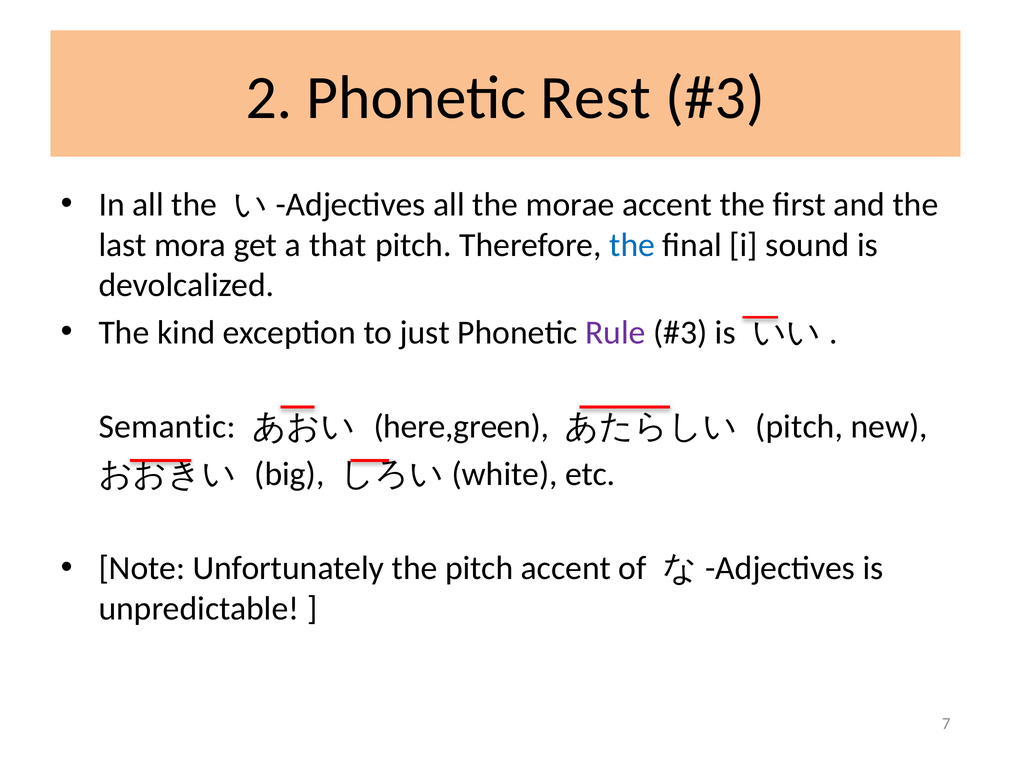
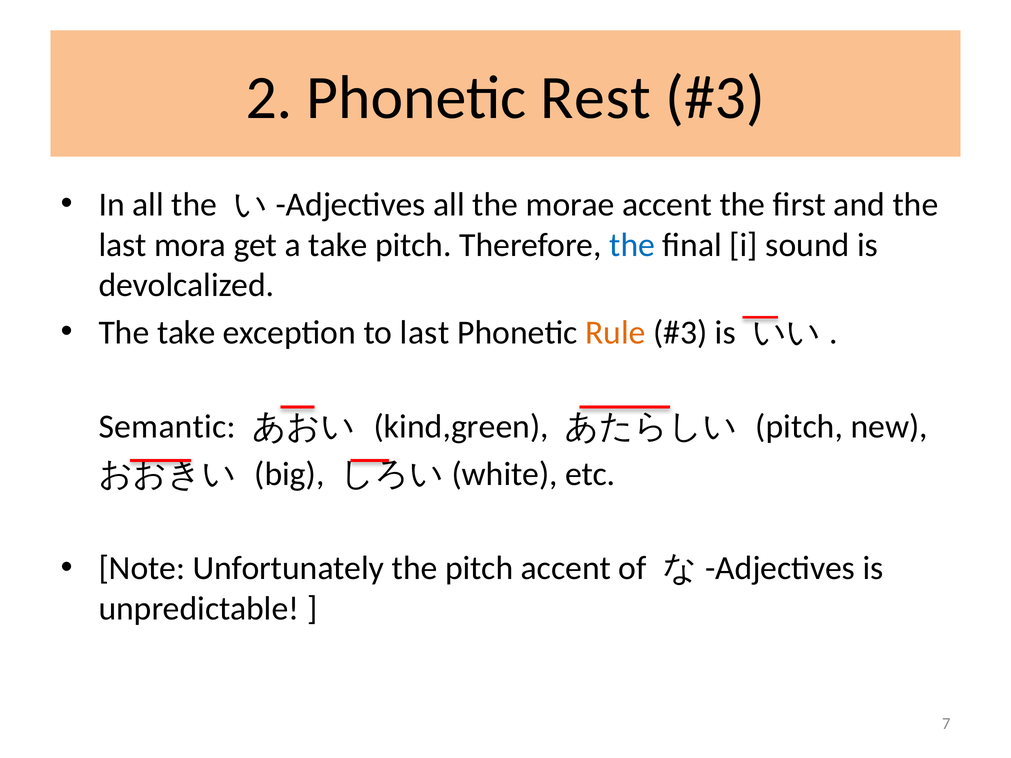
a that: that -> take (338, 245)
The kind: kind -> take (186, 333)
to just: just -> last (425, 333)
Rule colour: purple -> orange (615, 333)
here,green: here,green -> kind,green (461, 427)
